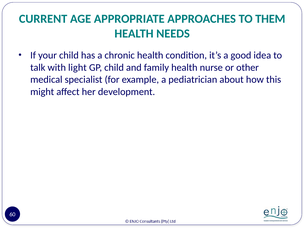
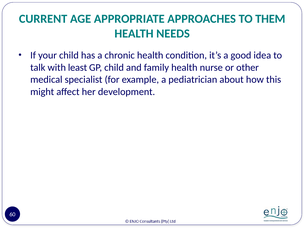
light: light -> least (78, 67)
